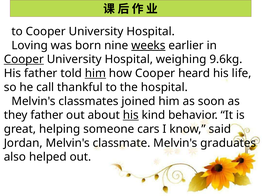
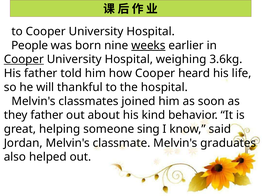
Loving: Loving -> People (30, 46)
9.6kg: 9.6kg -> 3.6kg (226, 60)
him underline: present -> none (95, 73)
call: call -> will (45, 87)
his underline: present -> none (131, 115)
cars: cars -> sing (148, 129)
